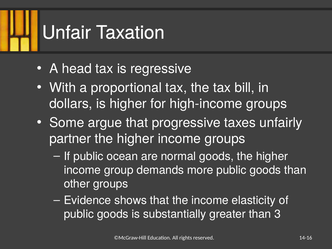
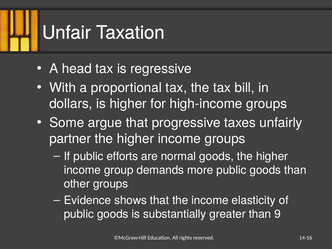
ocean: ocean -> efforts (122, 156)
3: 3 -> 9 (278, 214)
